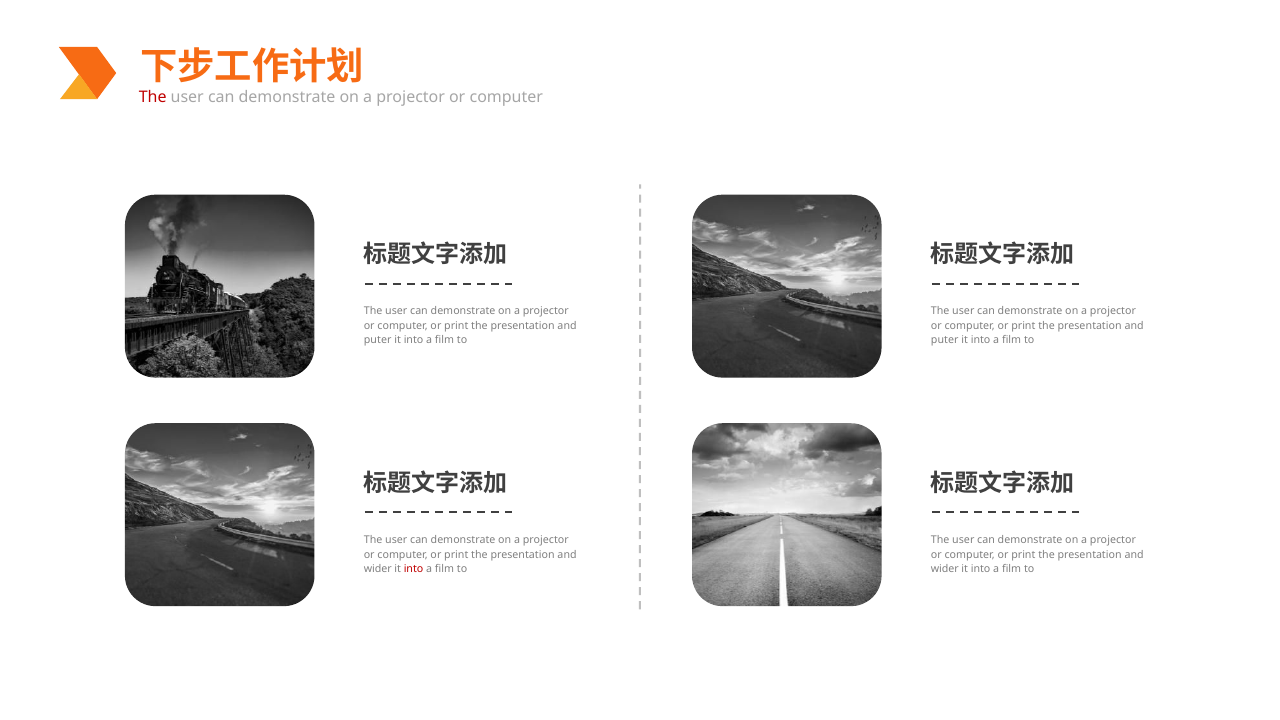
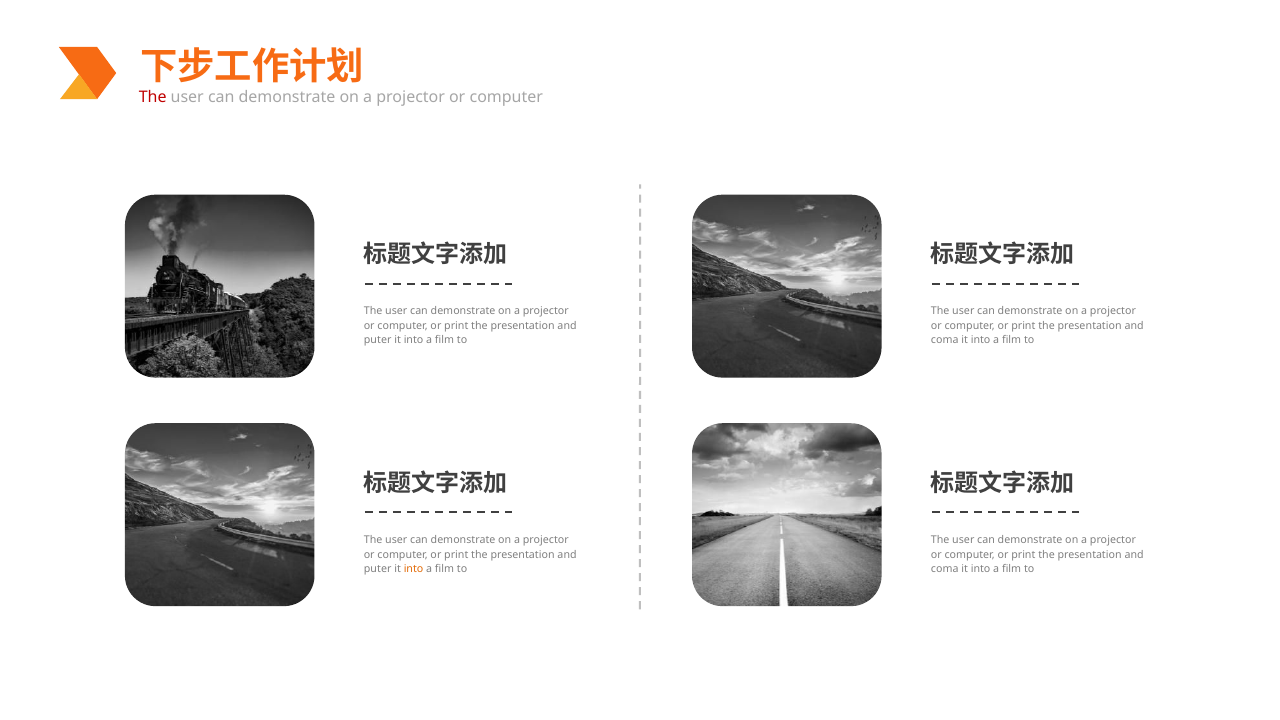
puter: puter -> coma (945, 340)
wider: wider -> puter (378, 569)
into colour: red -> orange (414, 569)
wider: wider -> coma (945, 569)
